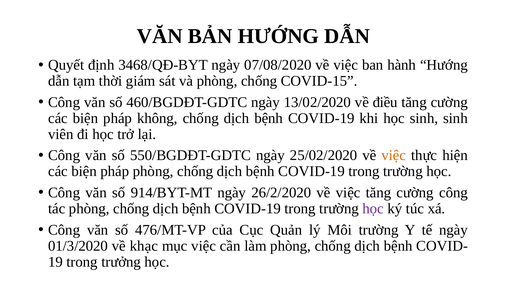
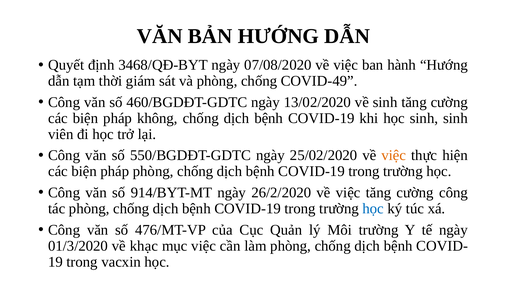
COVID-15: COVID-15 -> COVID-49 (319, 81)
về điều: điều -> sinh (385, 102)
học colour: purple -> blue (373, 209)
trưởng: trưởng -> vacxin (121, 262)
